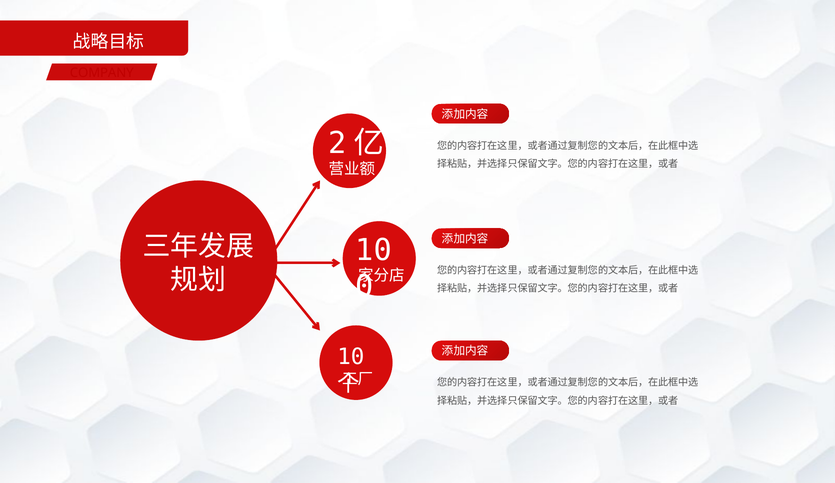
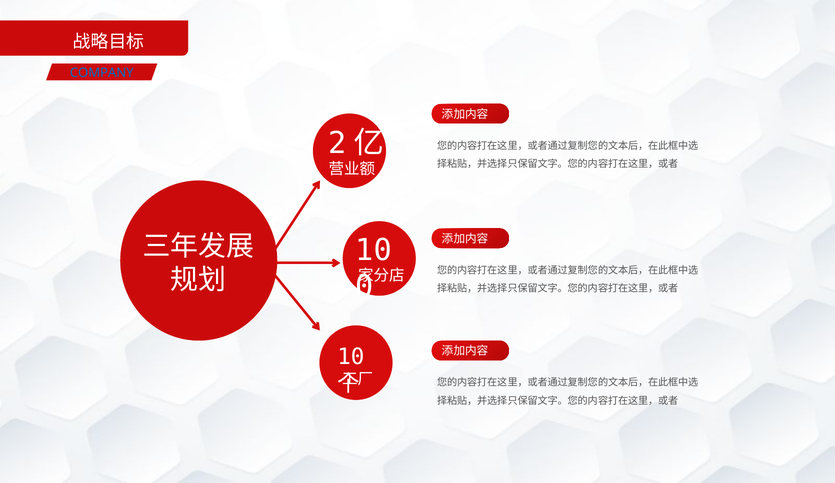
COMPANY colour: red -> blue (102, 73)
